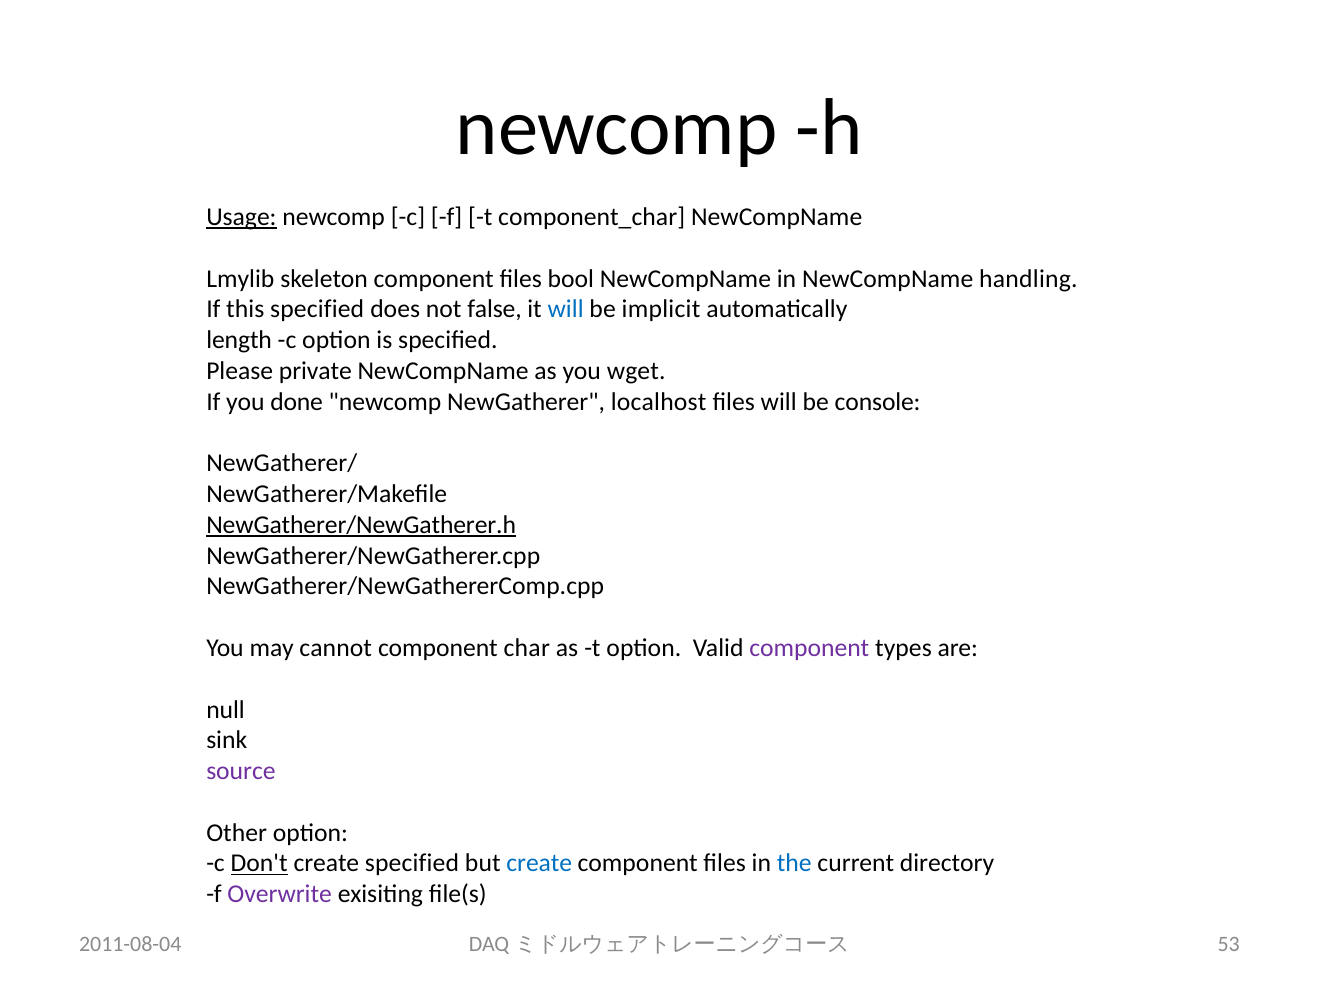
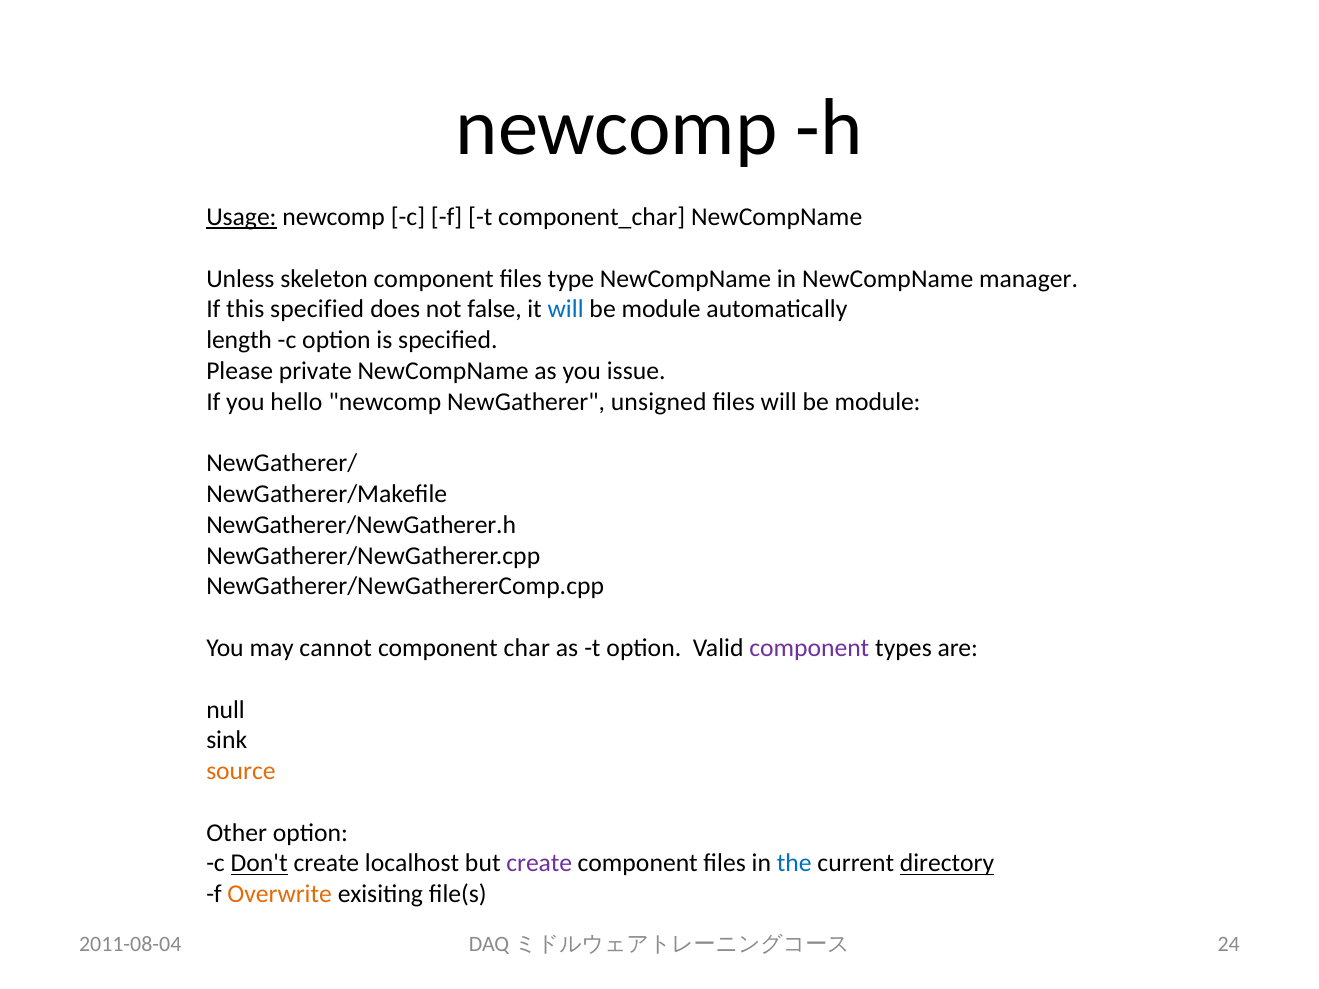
Lmylib: Lmylib -> Unless (240, 279)
bool: bool -> type (571, 279)
handling: handling -> manager (1029, 279)
implicit: implicit -> module (661, 309)
wget: wget -> issue (636, 371)
done: done -> hello (296, 402)
localhost: localhost -> unsigned (659, 402)
files will be console: console -> module (878, 402)
NewGatherer/NewGatherer.h underline: present -> none (361, 525)
source colour: purple -> orange (241, 771)
create specified: specified -> localhost (412, 864)
create colour: blue -> purple (539, 864)
directory underline: none -> present (947, 864)
Overwrite colour: purple -> orange (280, 895)
53: 53 -> 24 (1229, 945)
